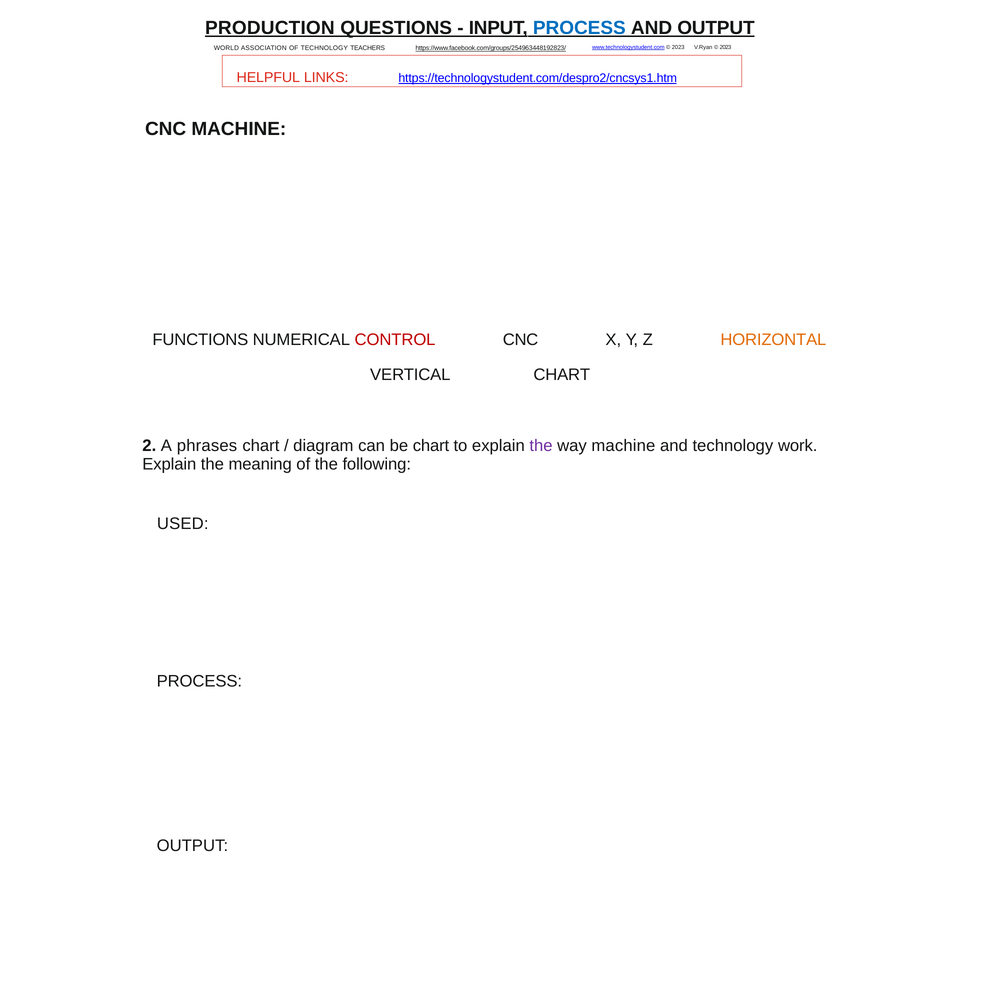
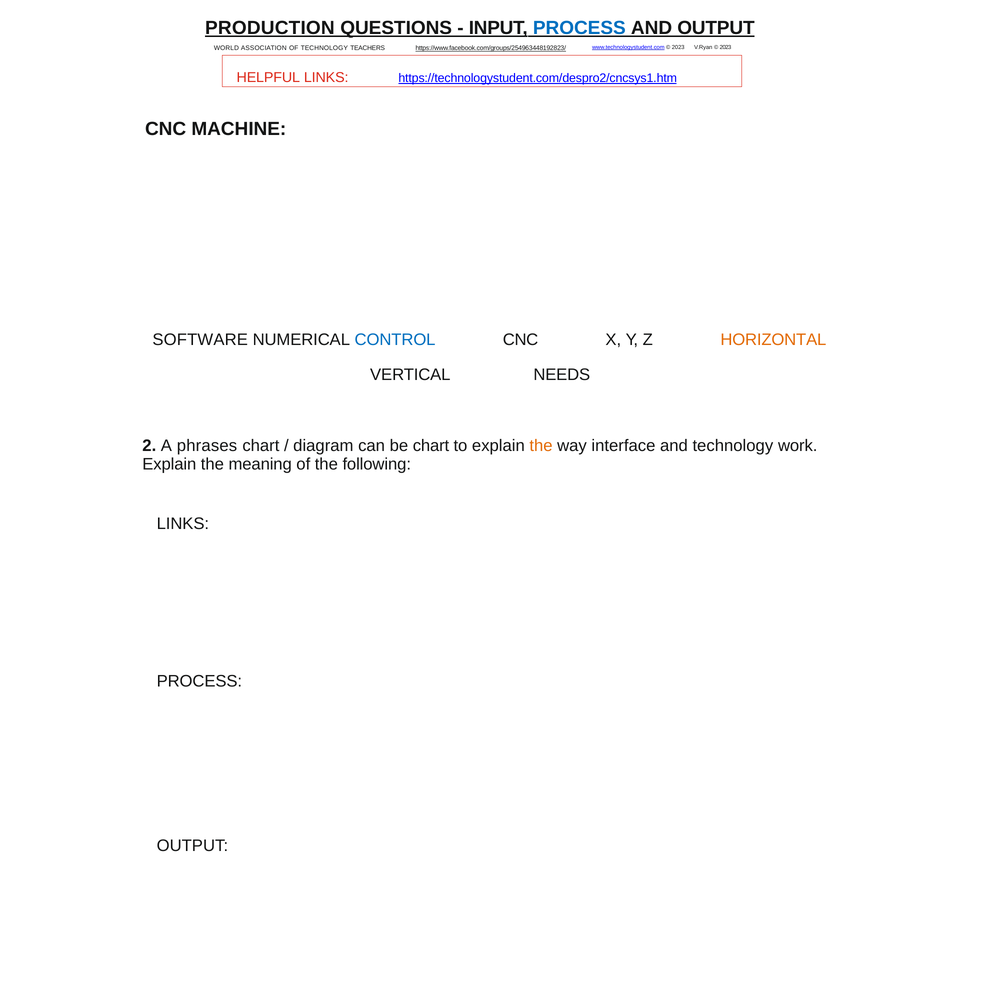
FUNCTIONS: FUNCTIONS -> SOFTWARE (200, 340)
CONTROL colour: red -> blue (395, 340)
CHART: CHART -> NEEDS (562, 375)
the colour: purple -> orange (541, 446)
way machine: machine -> interface (623, 446)
USED: USED -> LINKS (183, 524)
